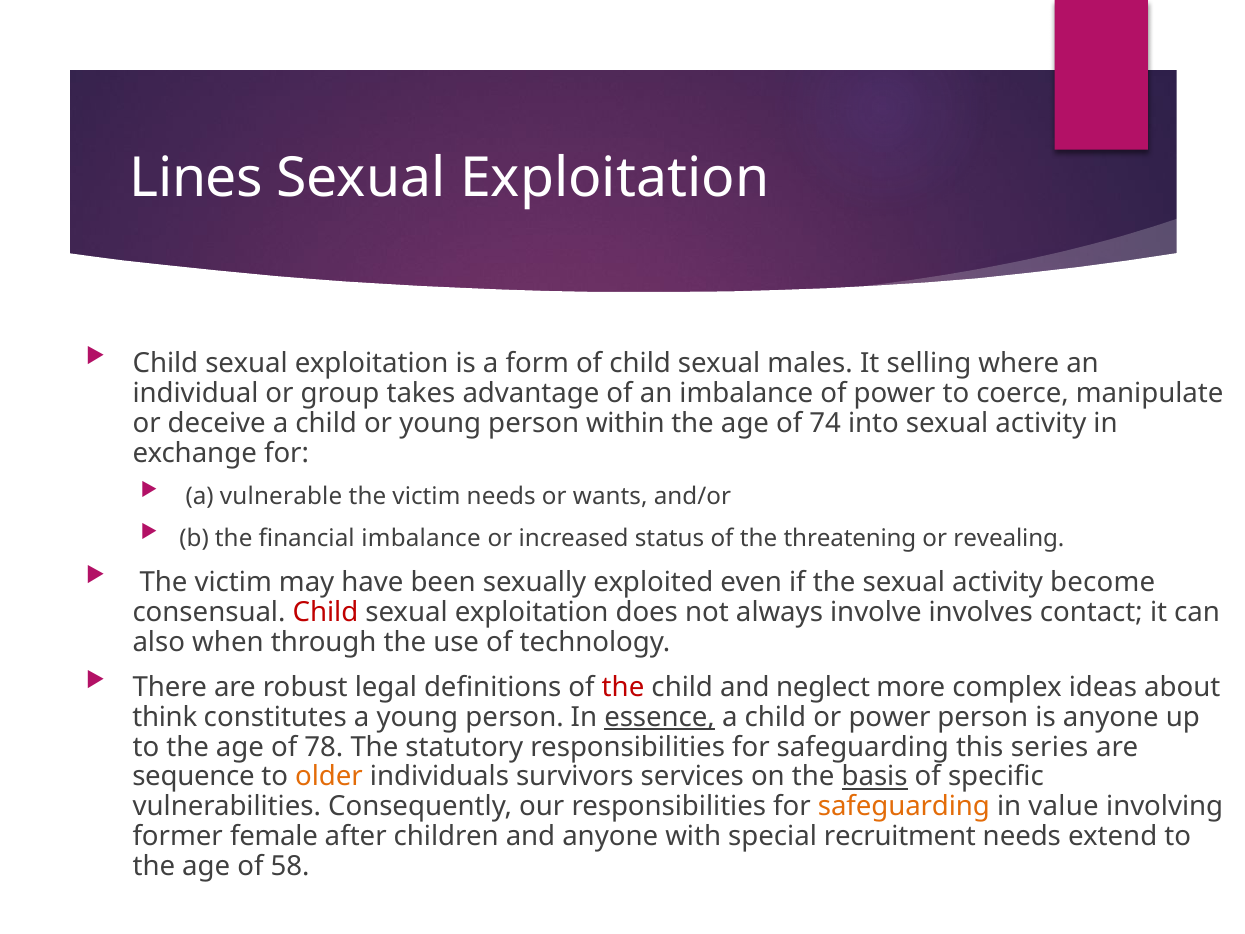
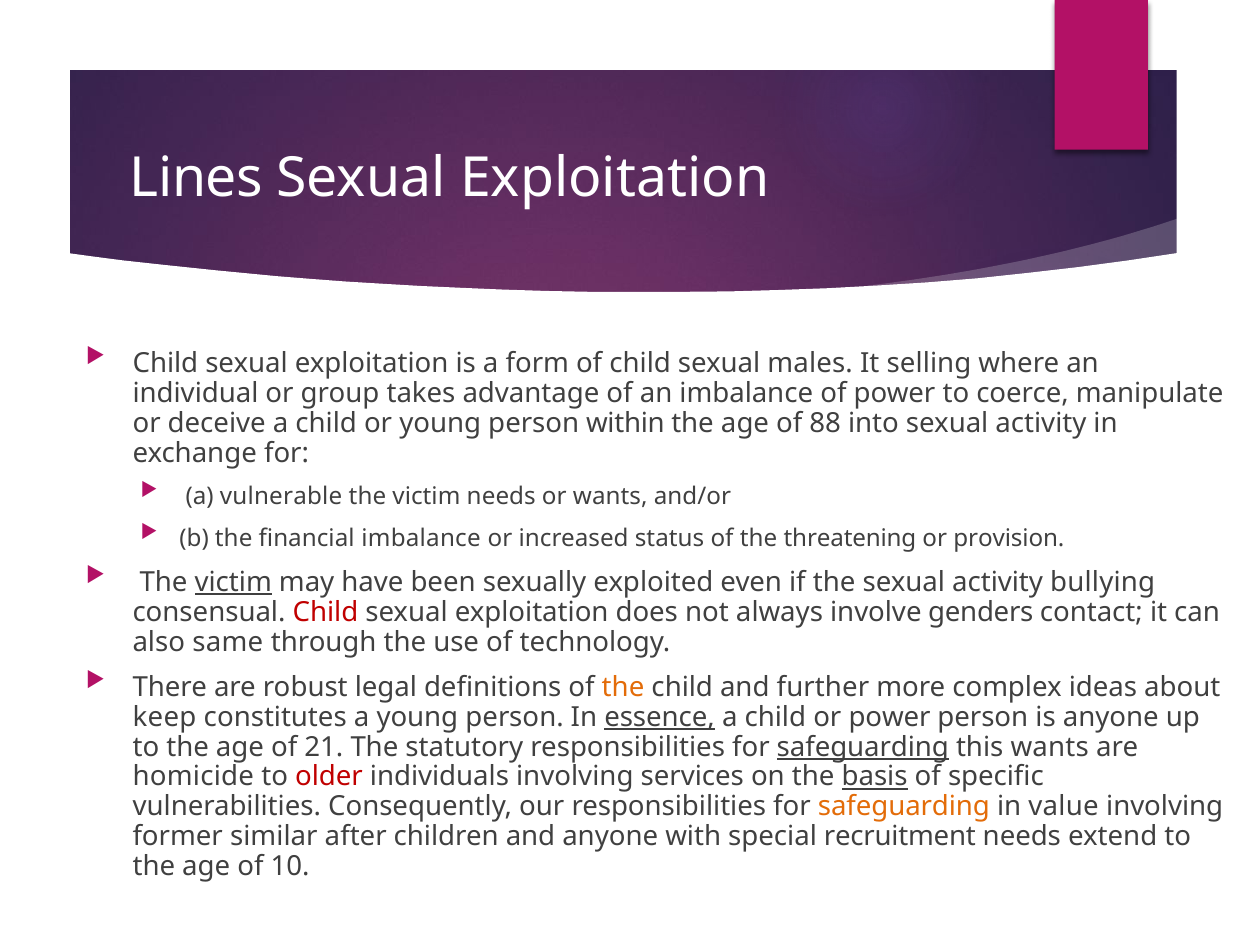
74: 74 -> 88 (825, 423)
revealing: revealing -> provision (1009, 538)
victim underline: none -> present (233, 582)
become: become -> bullying (1103, 582)
involves: involves -> genders (981, 612)
when: when -> same (228, 642)
the colour: red -> orange (623, 687)
neglect: neglect -> further (823, 687)
think: think -> keep (165, 717)
78: 78 -> 21 (324, 747)
safeguarding underline: none -> present (863, 747)
this series: series -> wants (1050, 747)
sequence: sequence -> homicide (193, 777)
older colour: orange -> red (329, 777)
individuals survivors: survivors -> involving (575, 777)
female: female -> similar (274, 836)
58: 58 -> 10 (290, 866)
